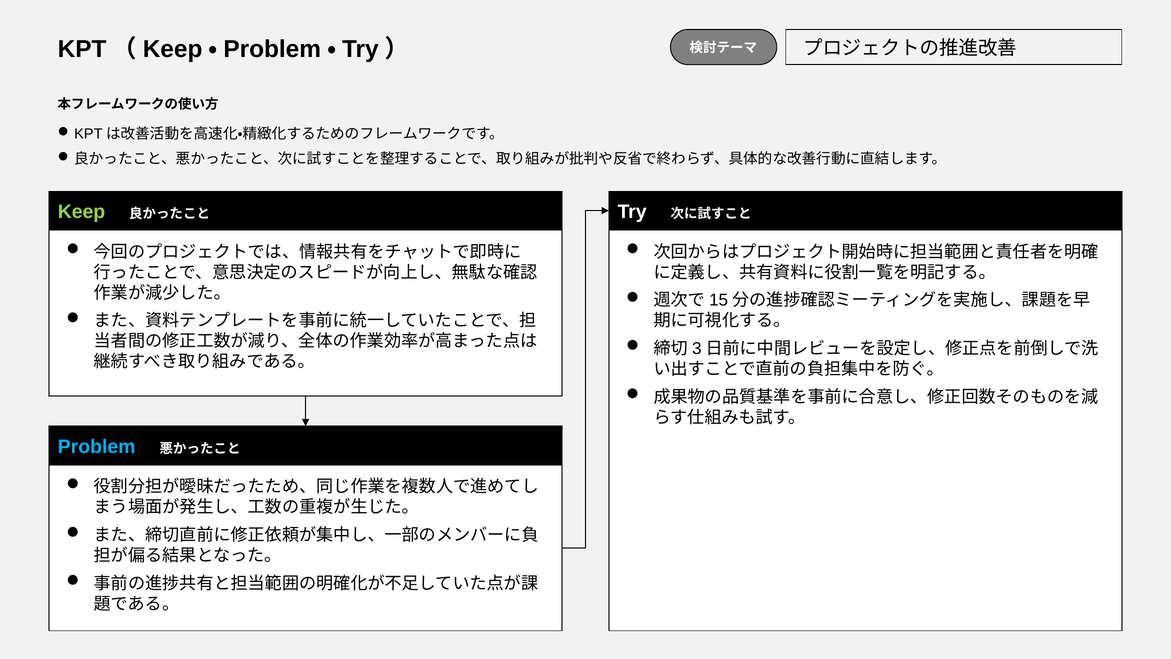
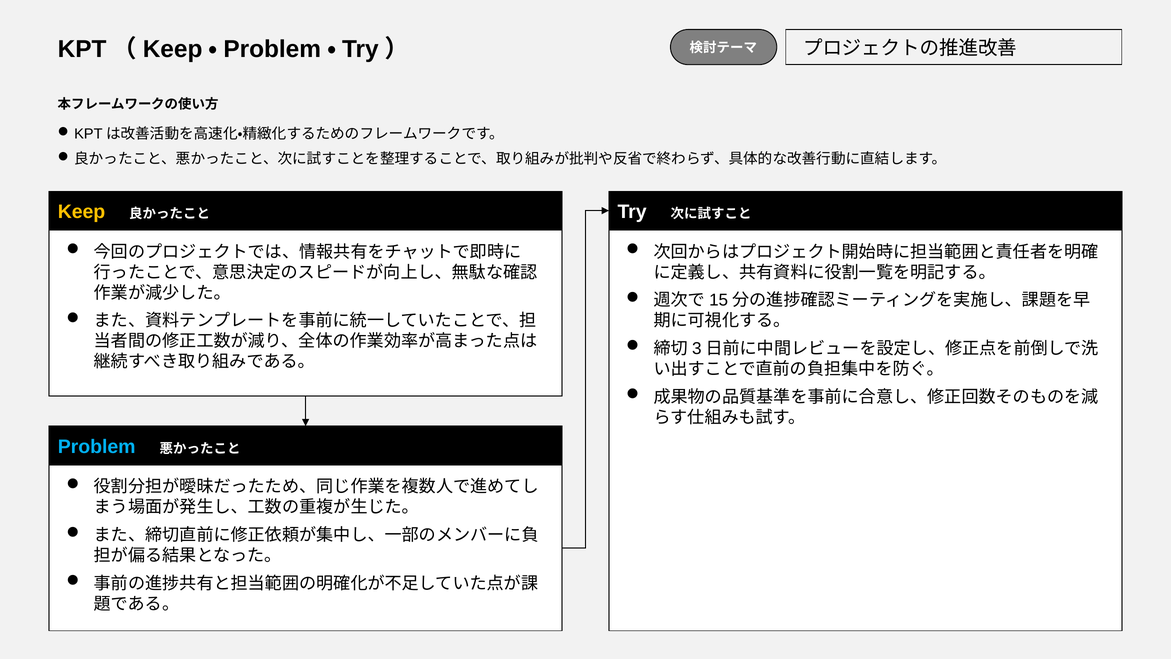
Keep colour: light green -> yellow (82, 212)
